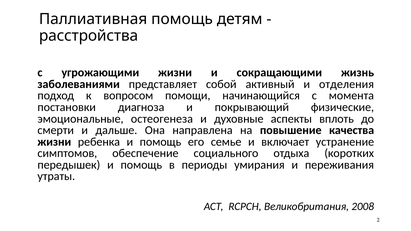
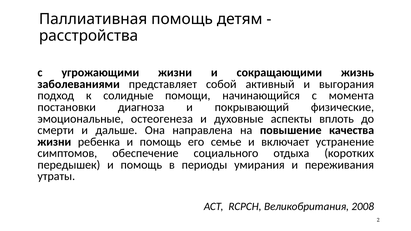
отделения: отделения -> выгорания (347, 84)
вопросом: вопросом -> солидные (128, 96)
